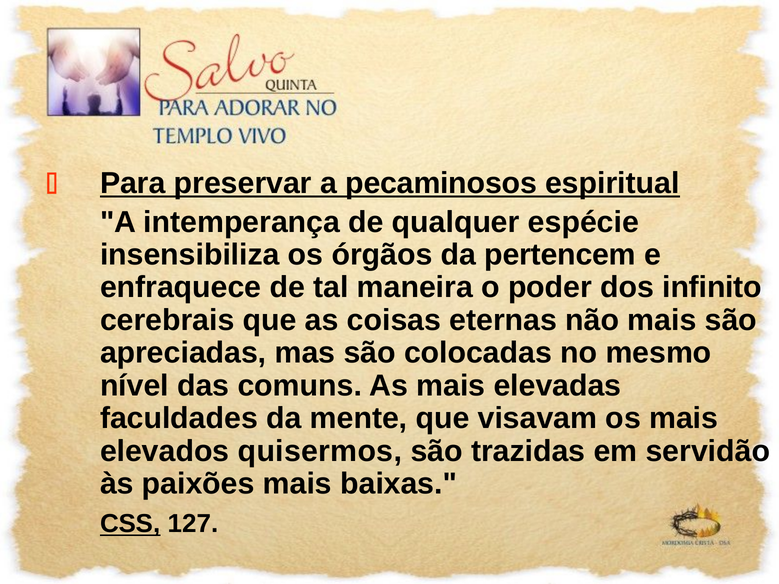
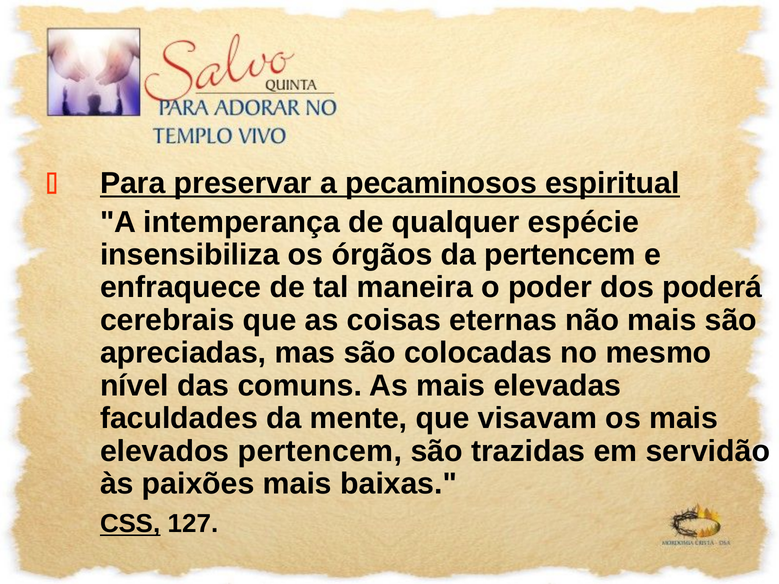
infinito: infinito -> poderá (712, 288)
elevados quisermos: quisermos -> pertencem (320, 451)
